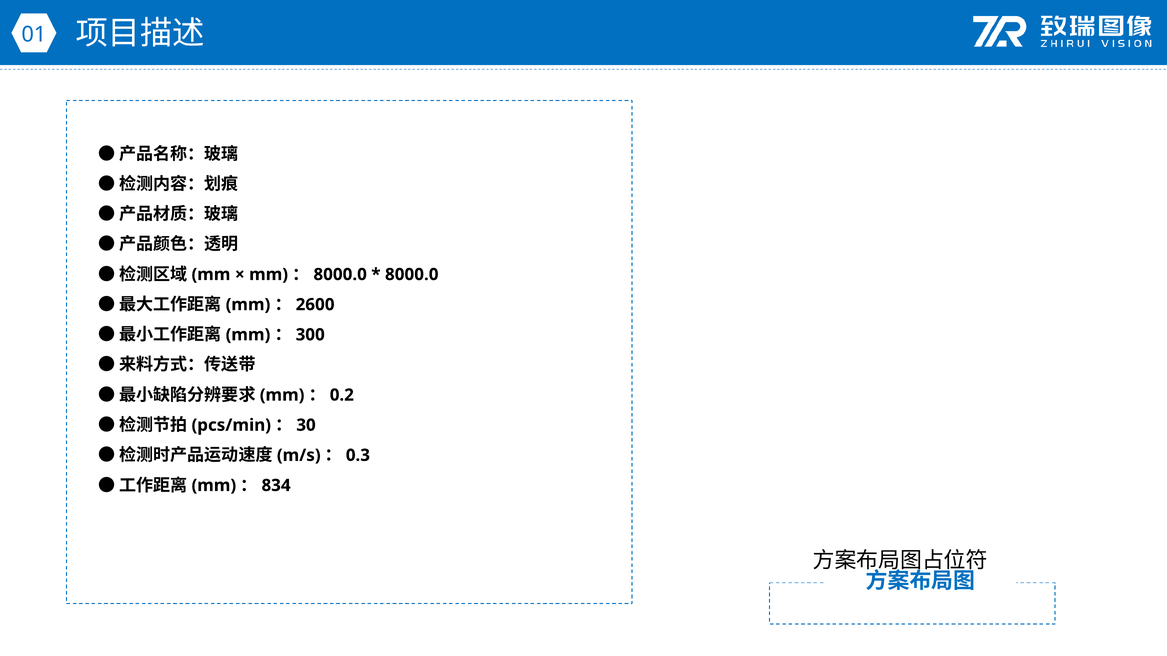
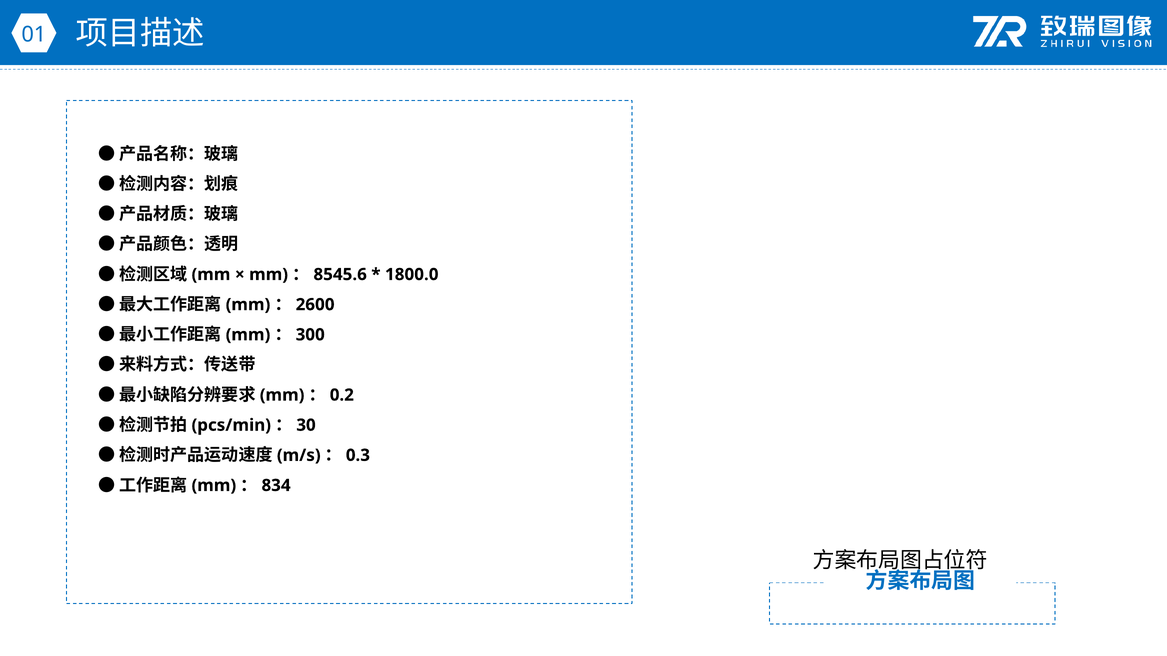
8000.0: 8000.0 -> 8545.6 (340, 275)
8000.0: 8000.0 -> 1800.0 (412, 275)
